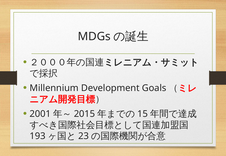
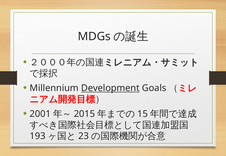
Development underline: none -> present (110, 88)
